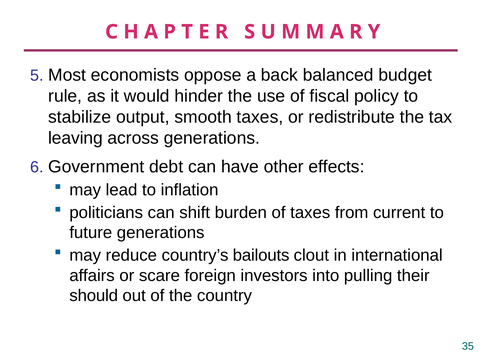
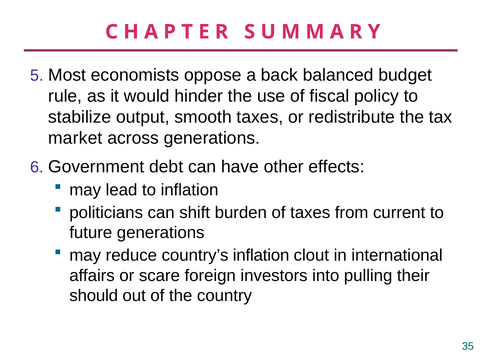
leaving: leaving -> market (75, 138)
country’s bailouts: bailouts -> inflation (261, 255)
